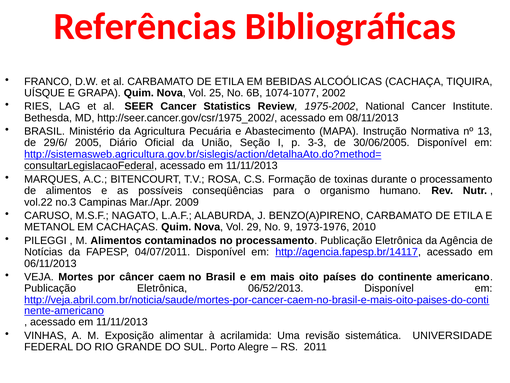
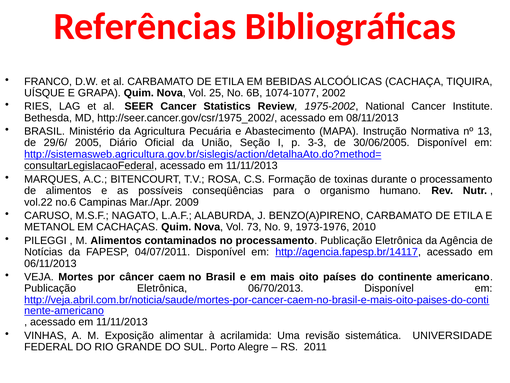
no.3: no.3 -> no.6 (66, 202)
29: 29 -> 73 (254, 227)
06/52/2013: 06/52/2013 -> 06/70/2013 (276, 288)
